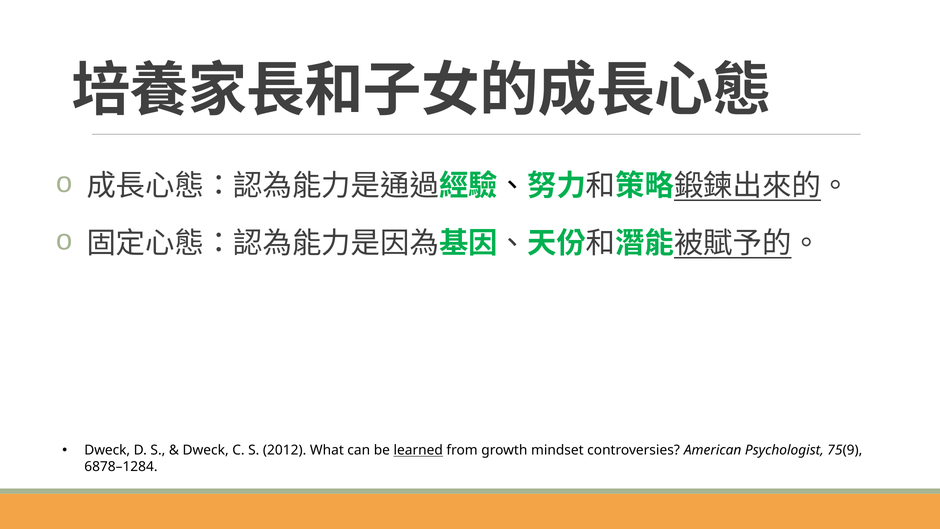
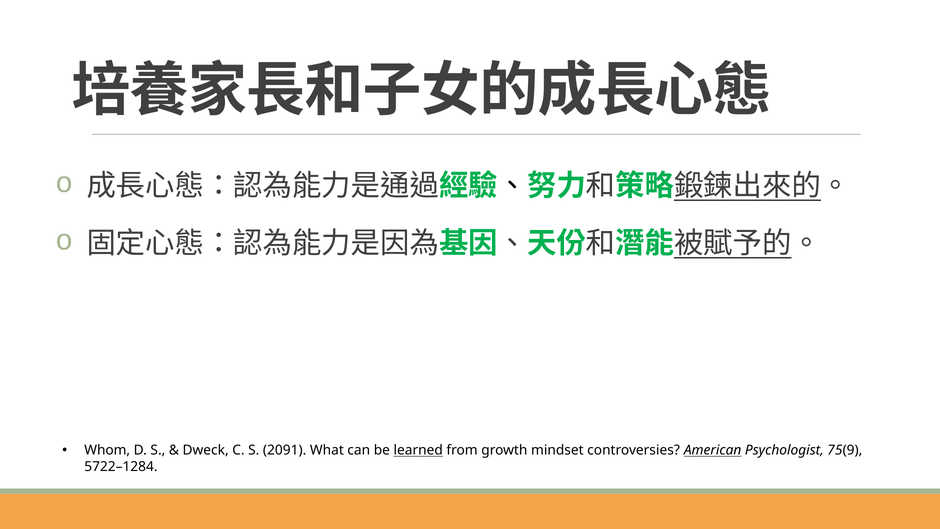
Dweck: Dweck -> Whom (107, 450)
2012: 2012 -> 2091 (285, 450)
American underline: none -> present (713, 450)
6878–1284: 6878–1284 -> 5722–1284 (121, 467)
